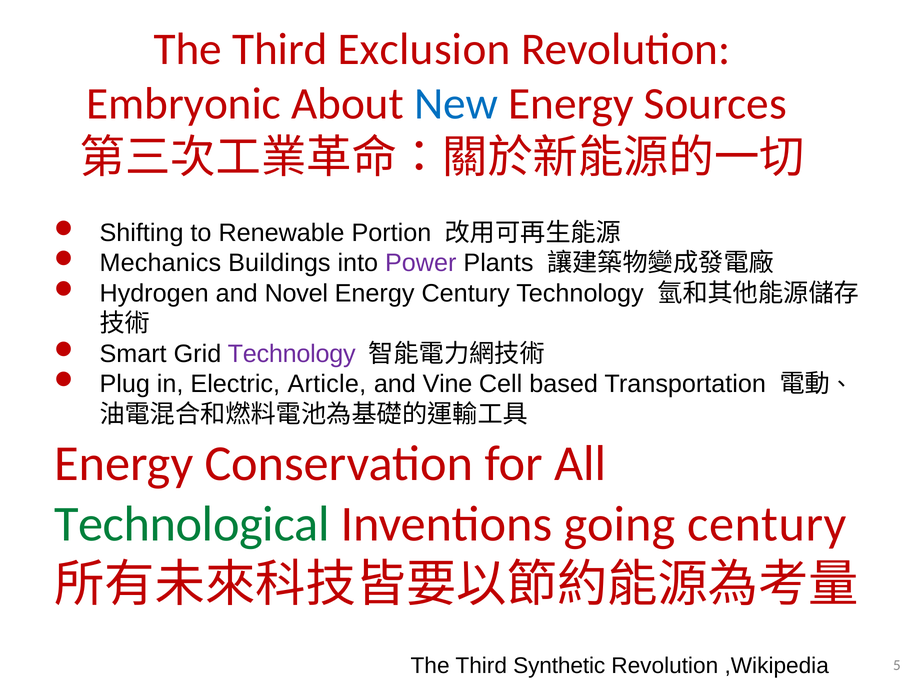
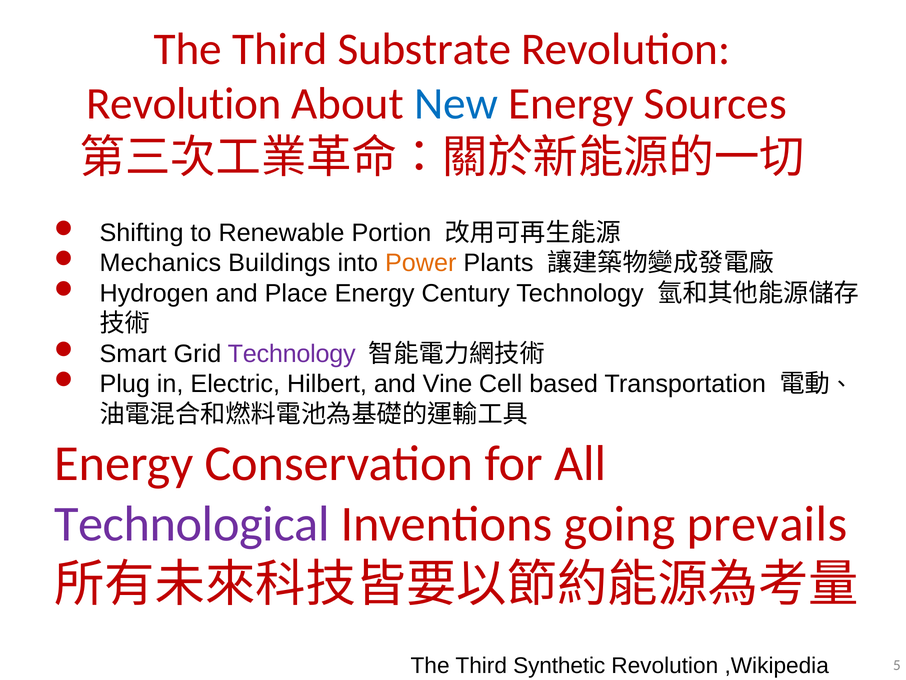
Exclusion: Exclusion -> Substrate (424, 49)
Embryonic: Embryonic -> Revolution (184, 103)
Power colour: purple -> orange (421, 263)
Novel: Novel -> Place (296, 293)
Article: Article -> Hilbert (327, 384)
Technological colour: green -> purple (192, 524)
going century: century -> prevails (767, 524)
